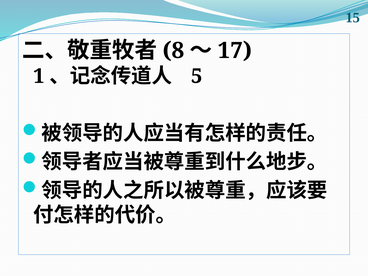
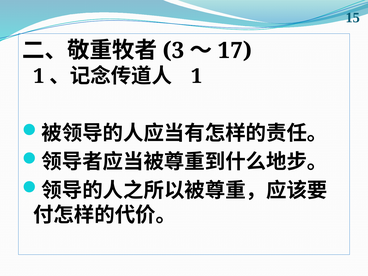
8: 8 -> 3 (173, 51)
5: 5 -> 1 (197, 76)
